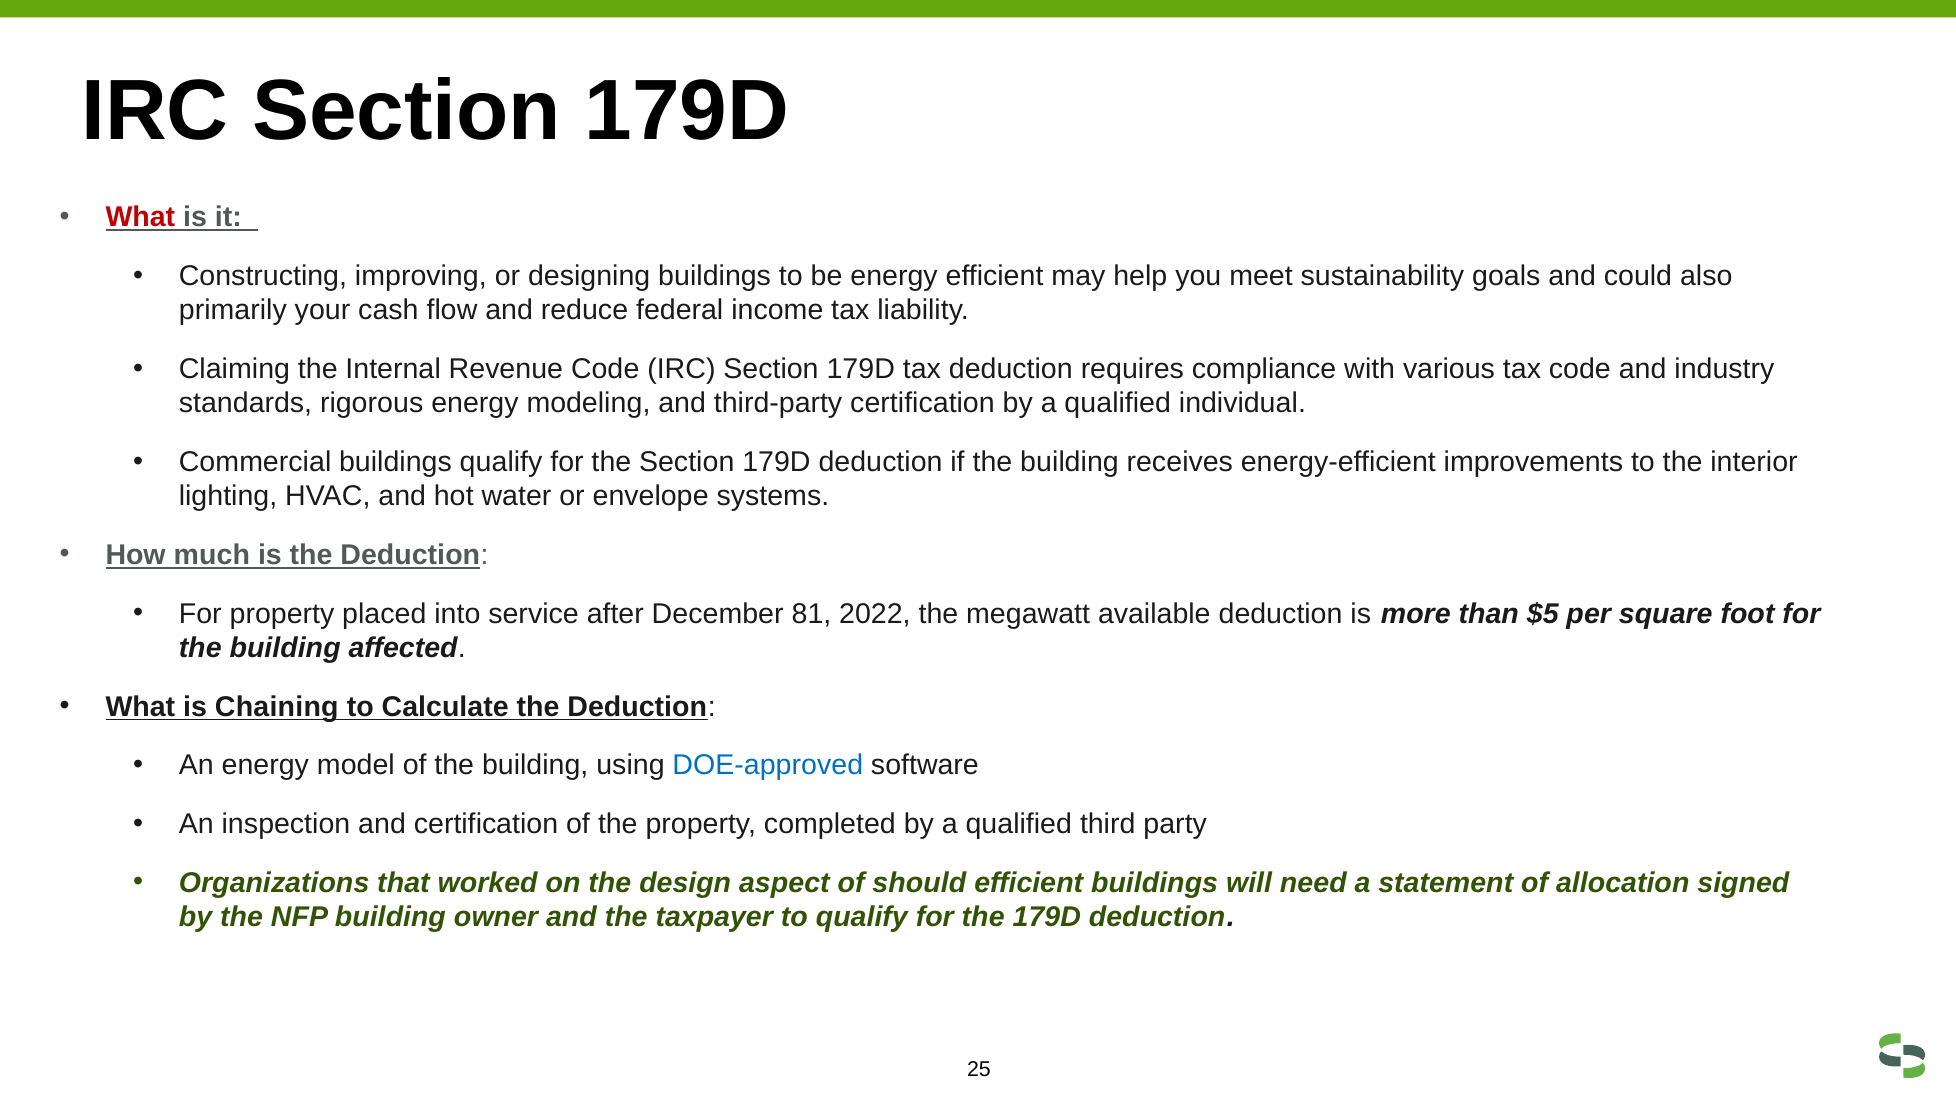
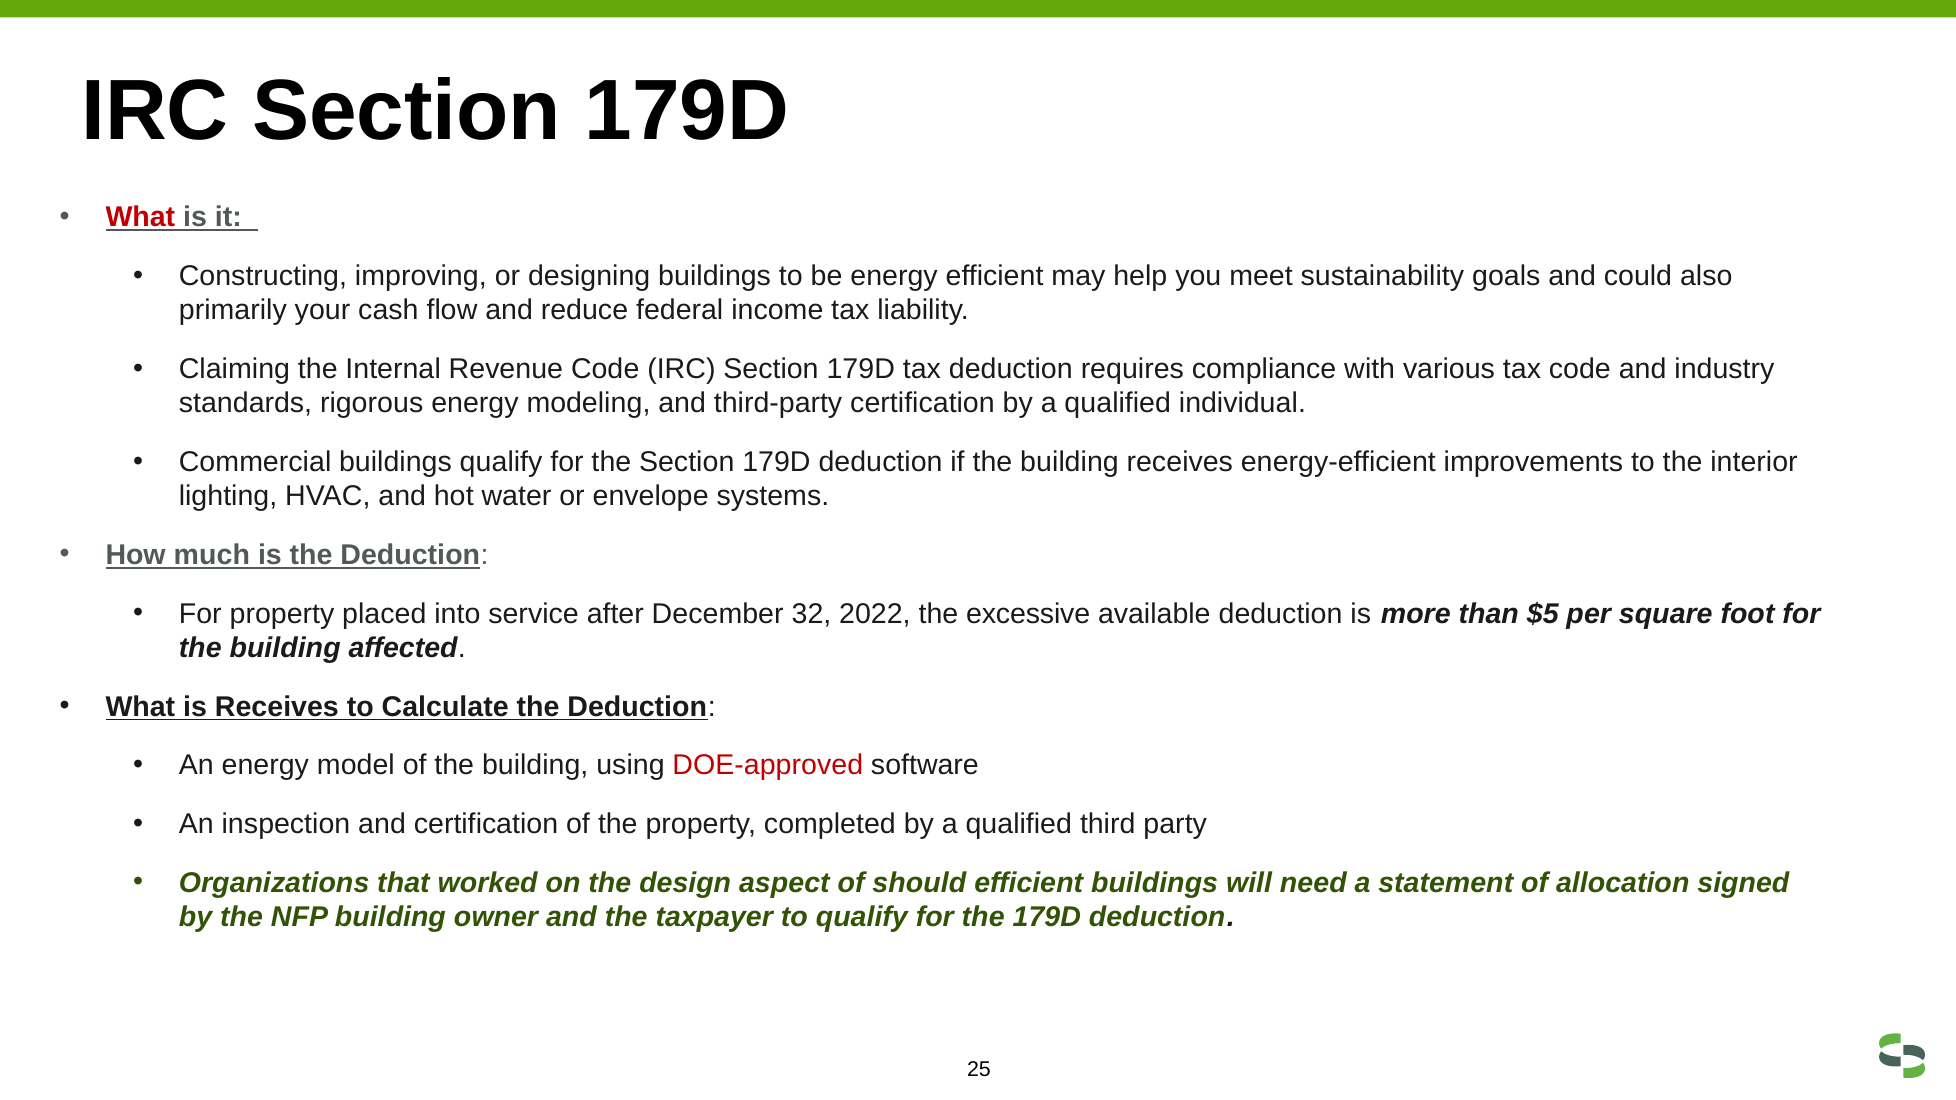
81: 81 -> 32 (811, 614)
megawatt: megawatt -> excessive (1028, 614)
is Chaining: Chaining -> Receives (277, 707)
DOE-approved colour: blue -> red (768, 766)
